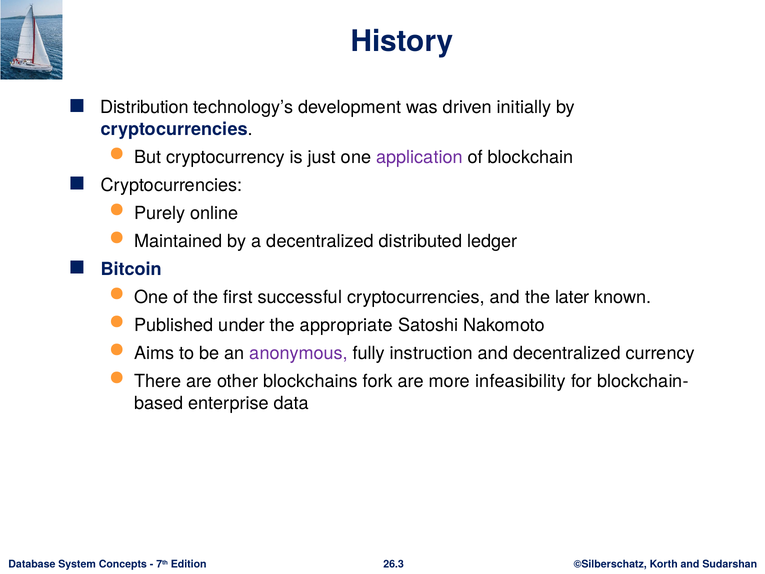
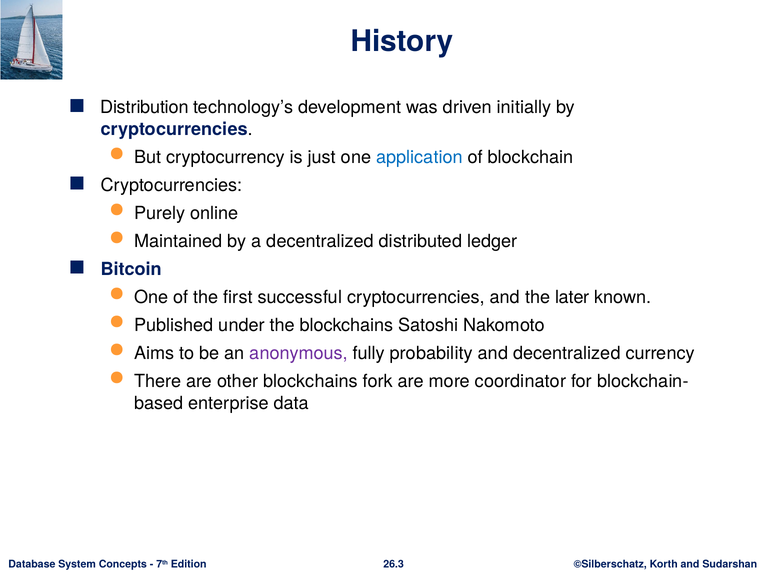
application colour: purple -> blue (419, 157)
the appropriate: appropriate -> blockchains (346, 325)
instruction: instruction -> probability (431, 353)
infeasibility: infeasibility -> coordinator (520, 381)
